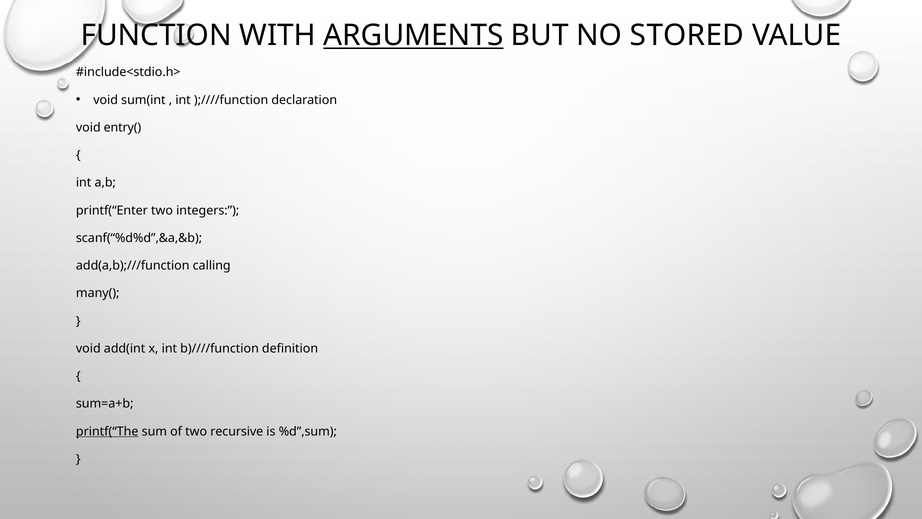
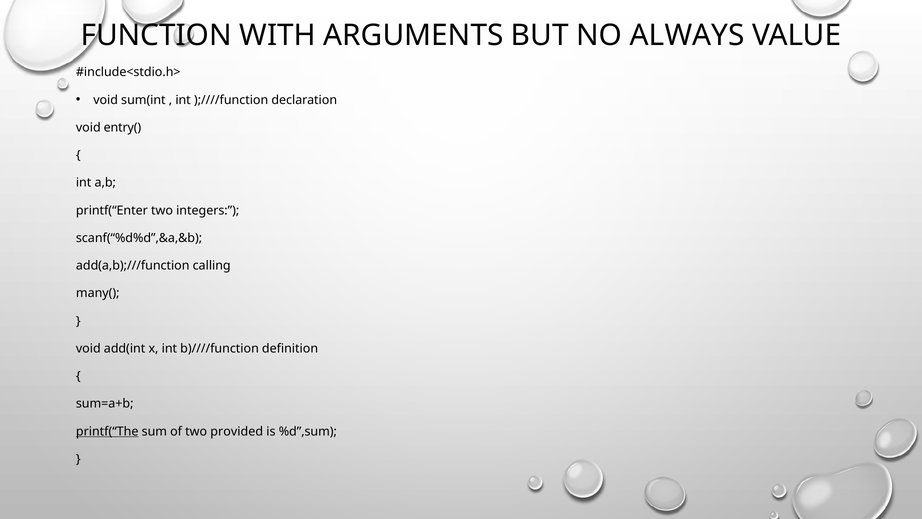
ARGUMENTS underline: present -> none (413, 35)
STORED: STORED -> ALWAYS (687, 35)
recursive: recursive -> provided (237, 431)
